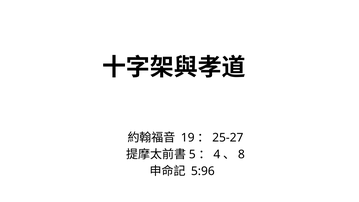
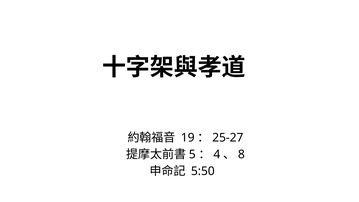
5:96: 5:96 -> 5:50 (203, 171)
